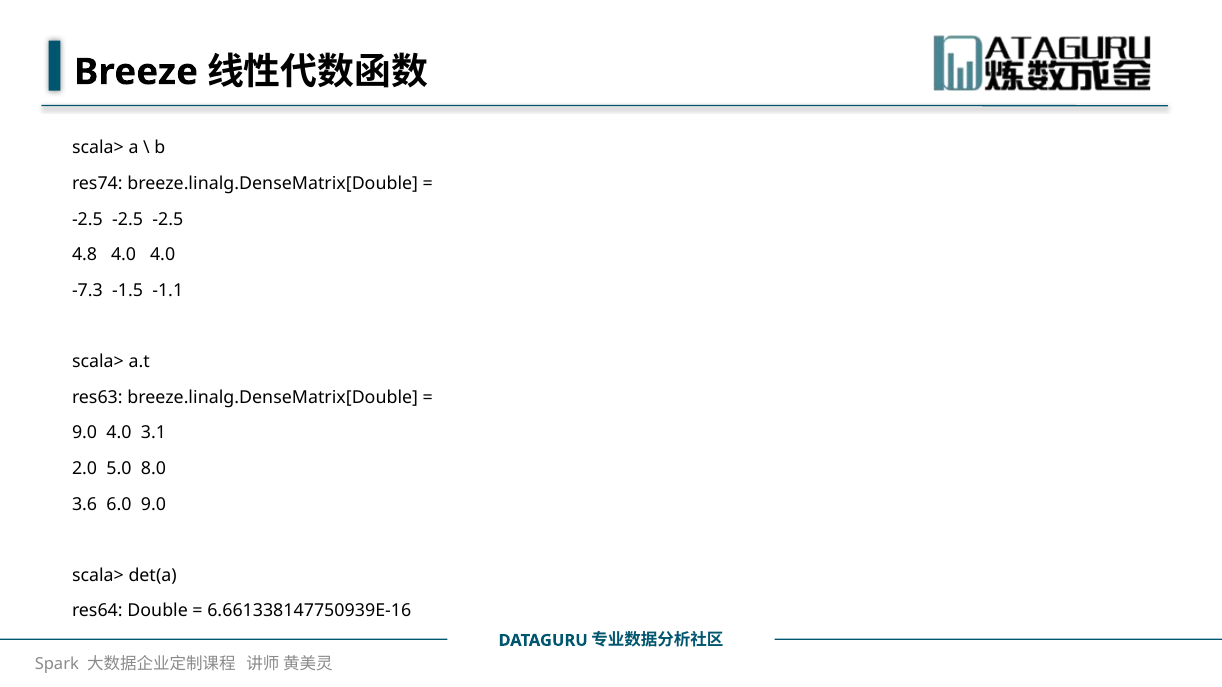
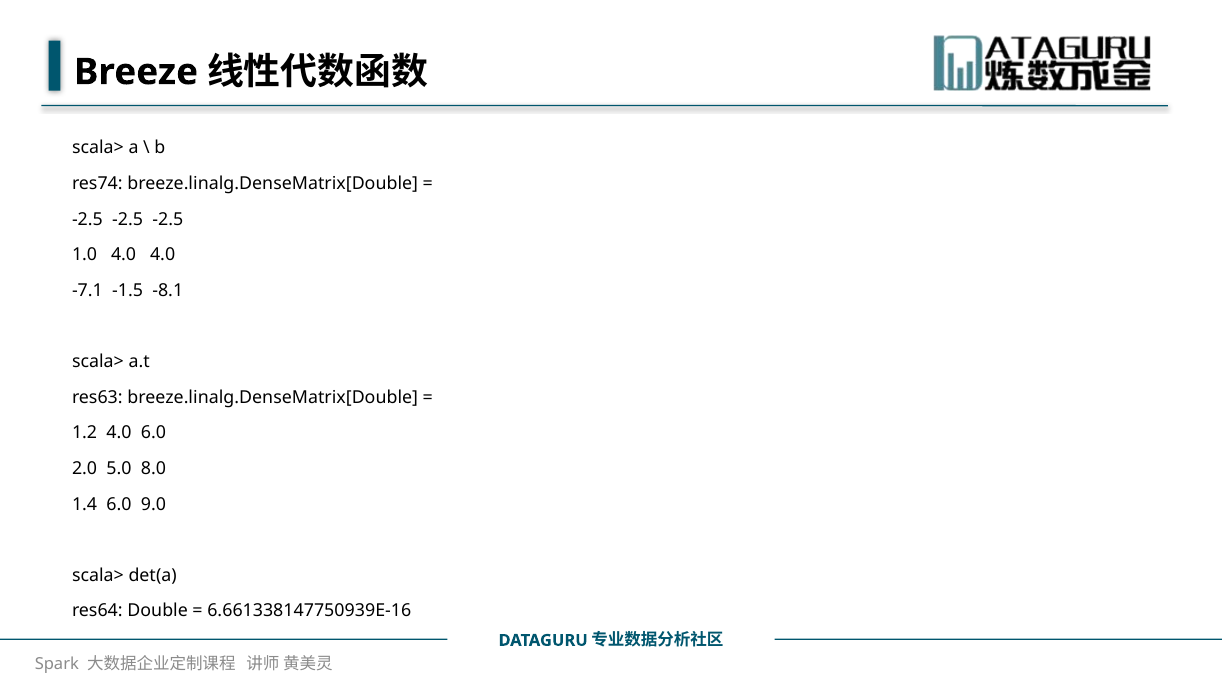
4.8: 4.8 -> 1.0 (85, 255)
-7.3: -7.3 -> -7.1 (87, 290)
-1.1: -1.1 -> -8.1 (168, 290)
9.0: 9.0 -> 1.2 (85, 433)
4.0 3.1: 3.1 -> 6.0 (153, 433)
3.6: 3.6 -> 1.4 (85, 504)
